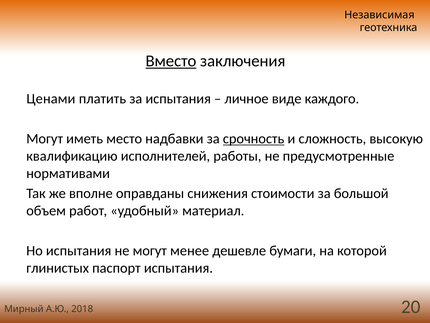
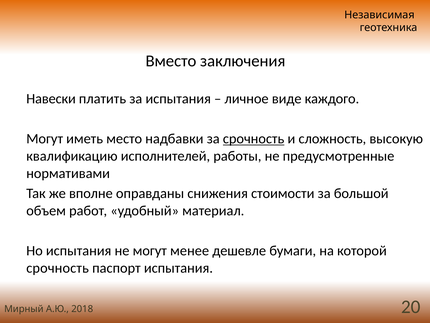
Вместо underline: present -> none (171, 61)
Ценами: Ценами -> Навески (51, 99)
глинистых: глинистых -> срочность (58, 268)
